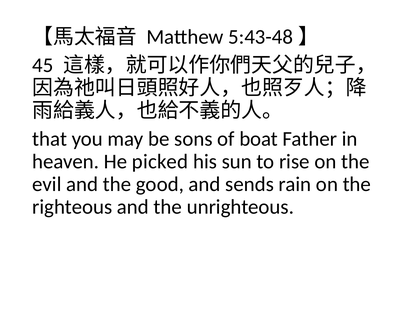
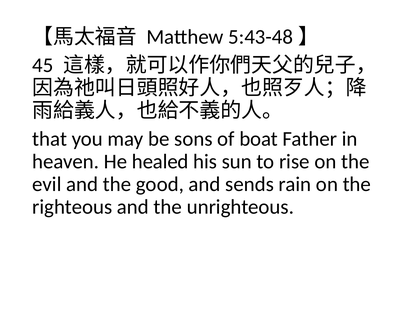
picked: picked -> healed (160, 161)
